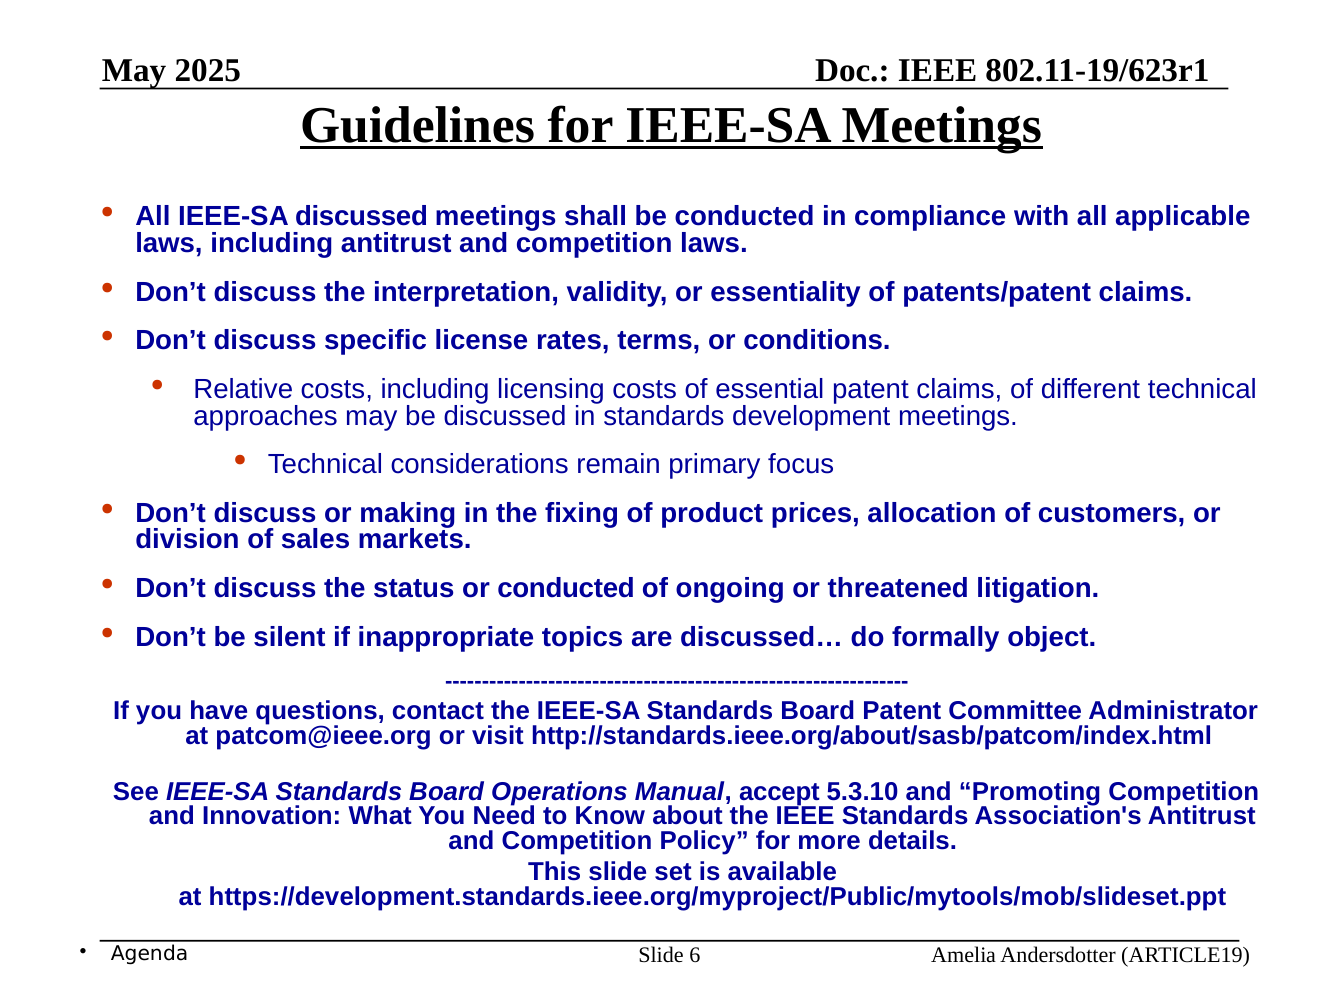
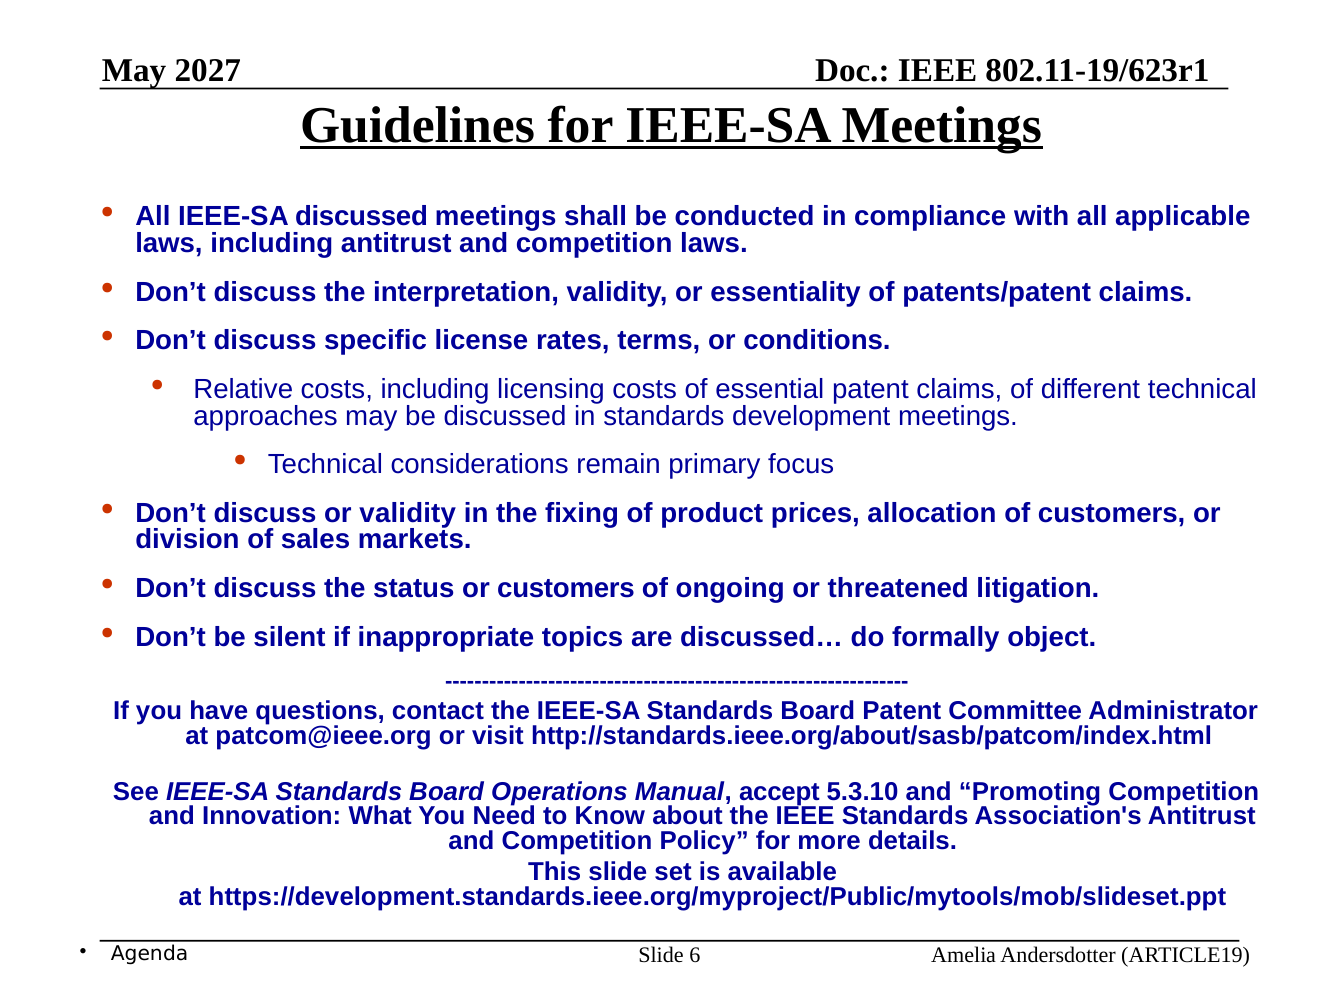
2025: 2025 -> 2027 (208, 71)
or making: making -> validity (408, 513)
or conducted: conducted -> customers (566, 588)
